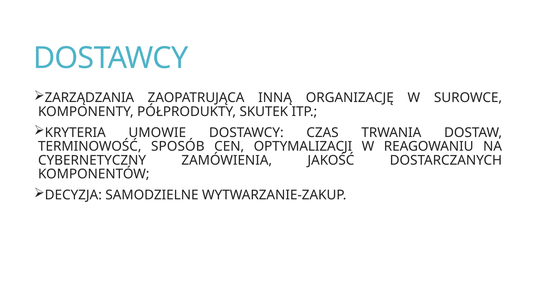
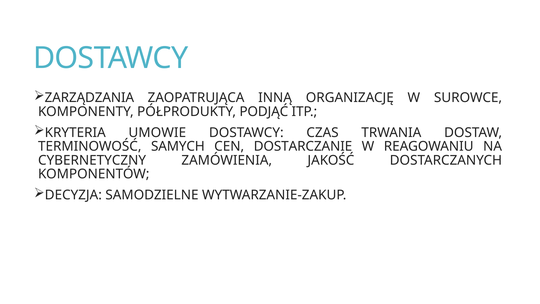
SKUTEK: SKUTEK -> PODJĄĆ (264, 111)
SPOSÓB: SPOSÓB -> SAMYCH (178, 146)
OPTYMALIZACJI: OPTYMALIZACJI -> DOSTARCZANIE (303, 146)
